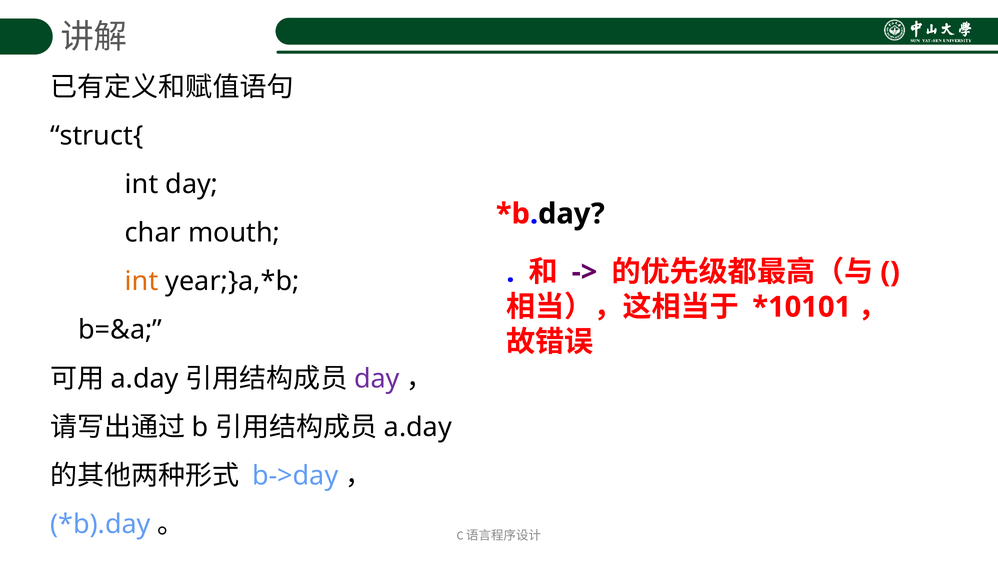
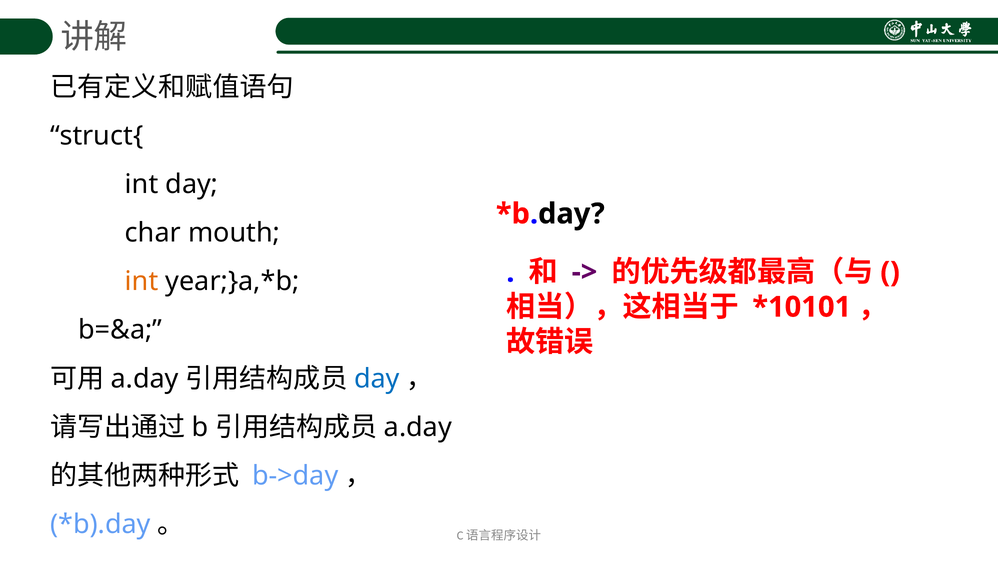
day colour: purple -> blue (377, 379)
